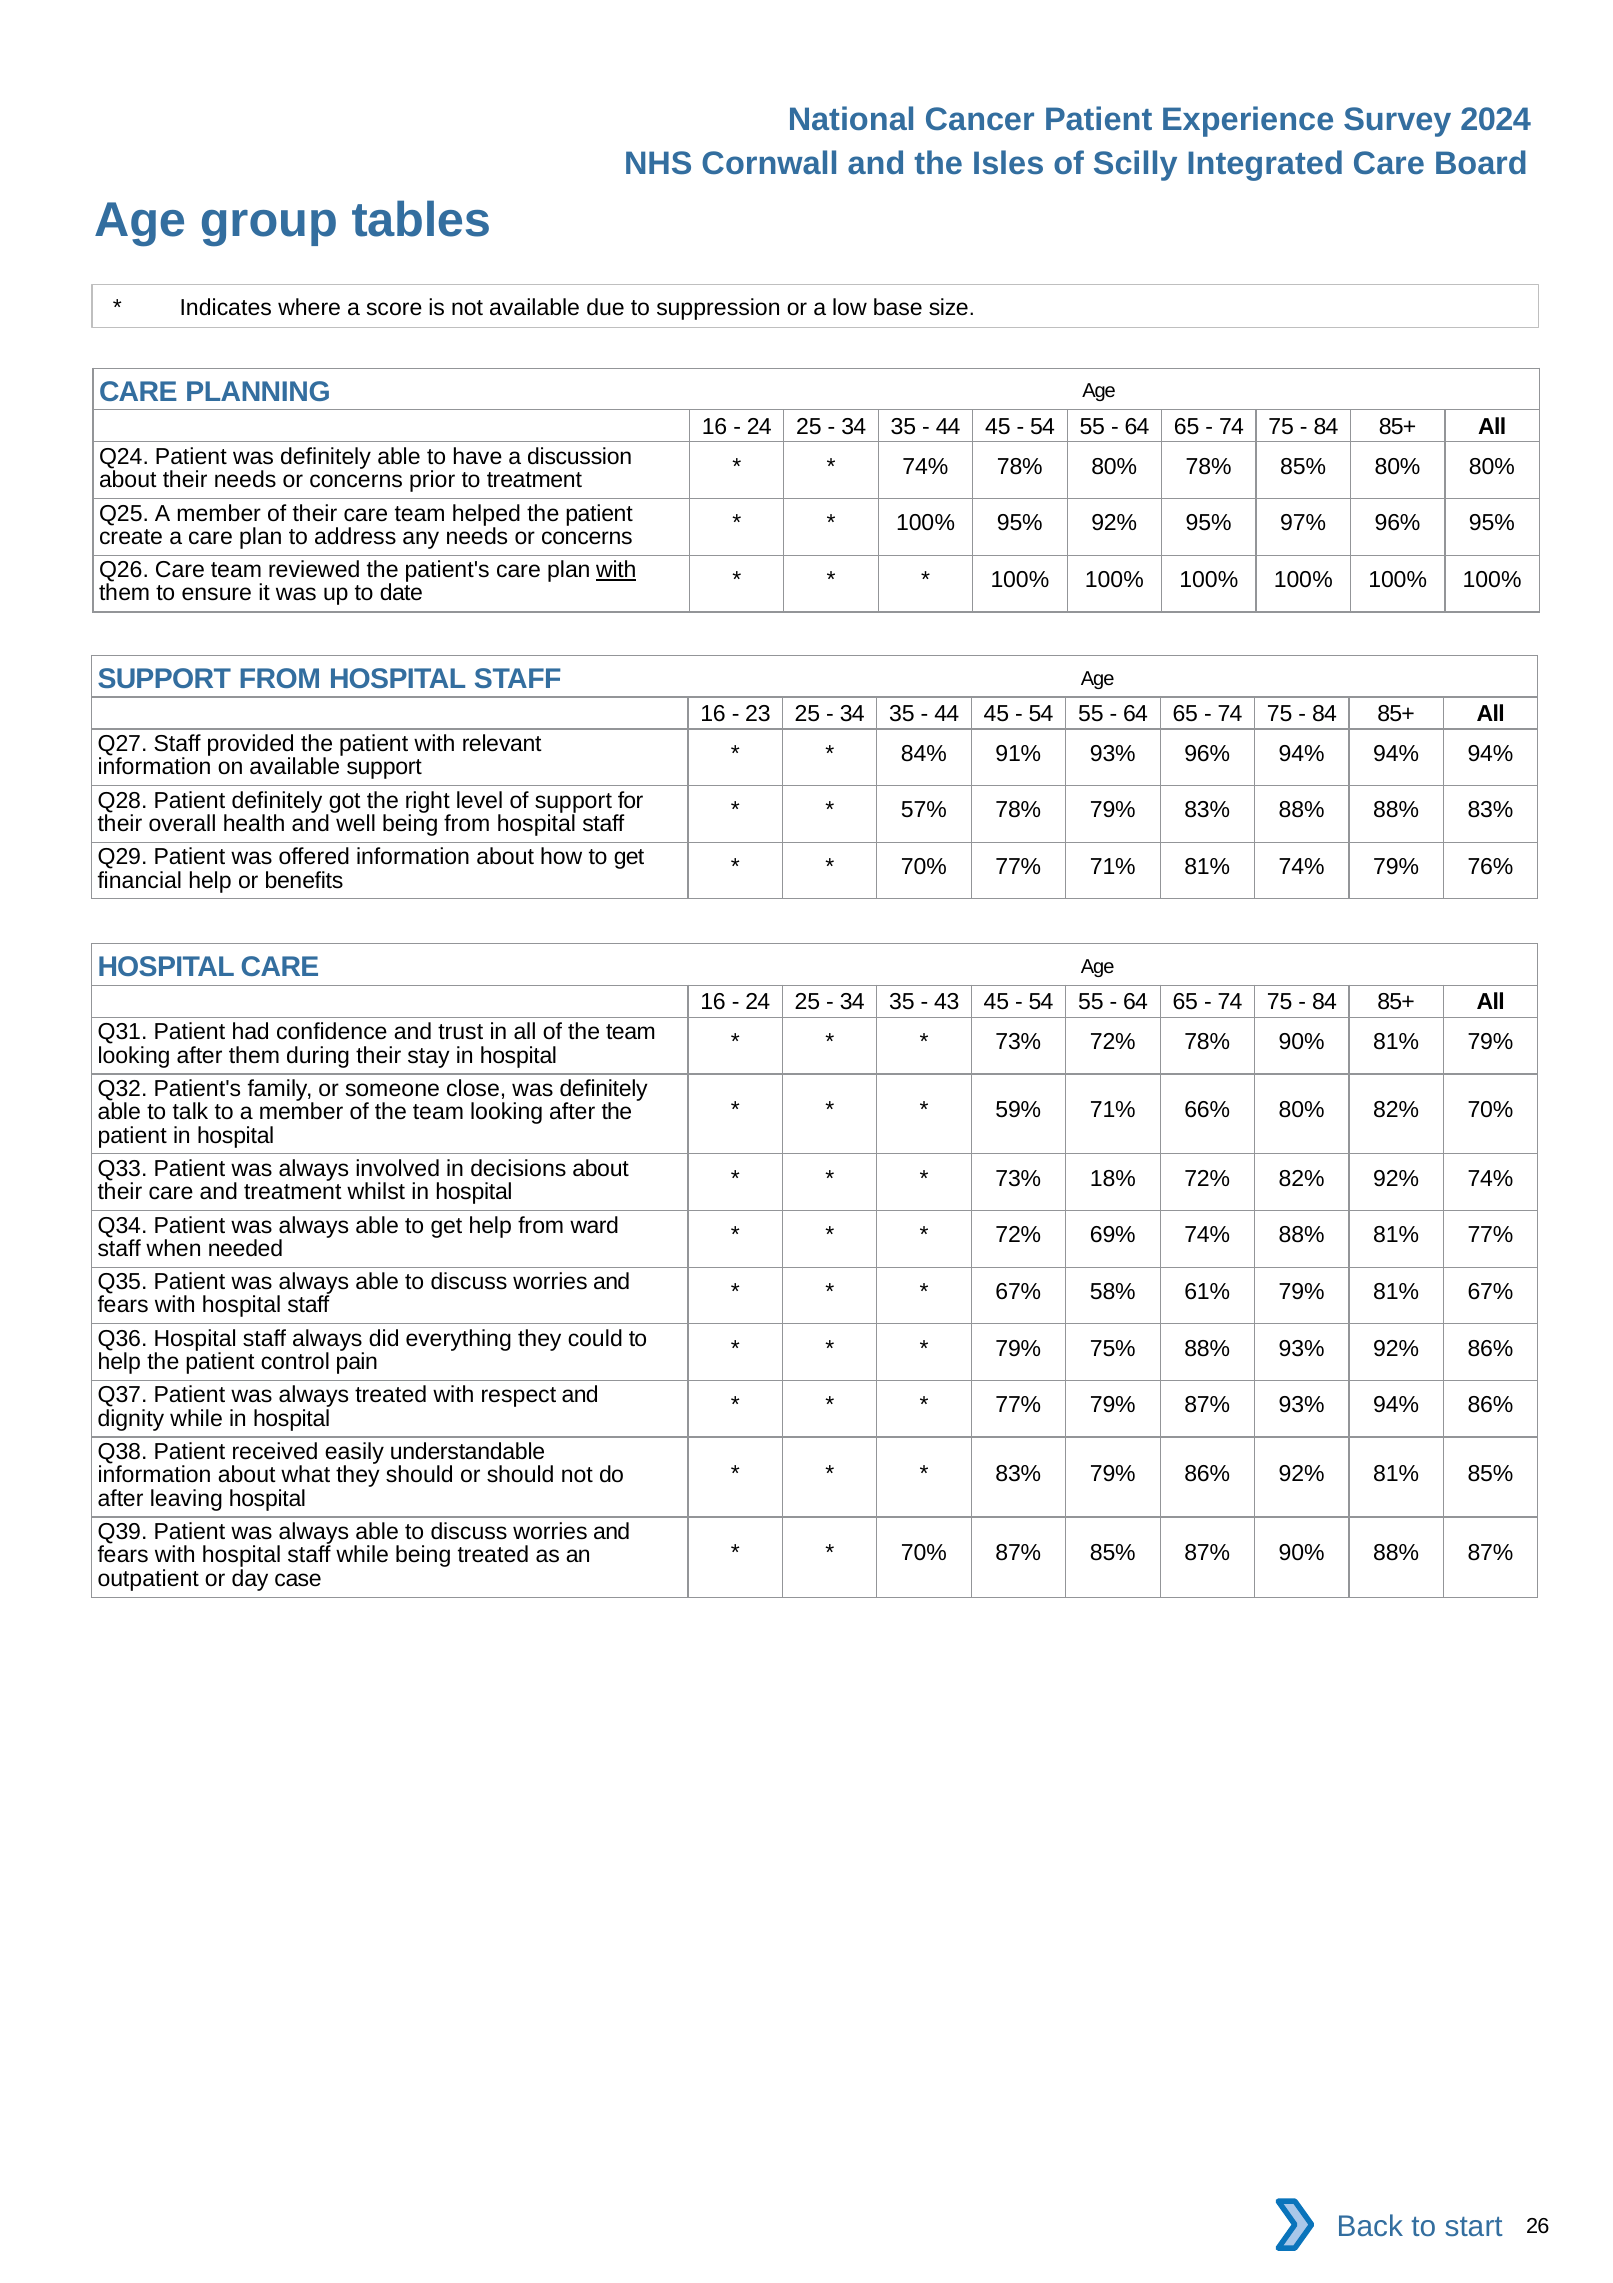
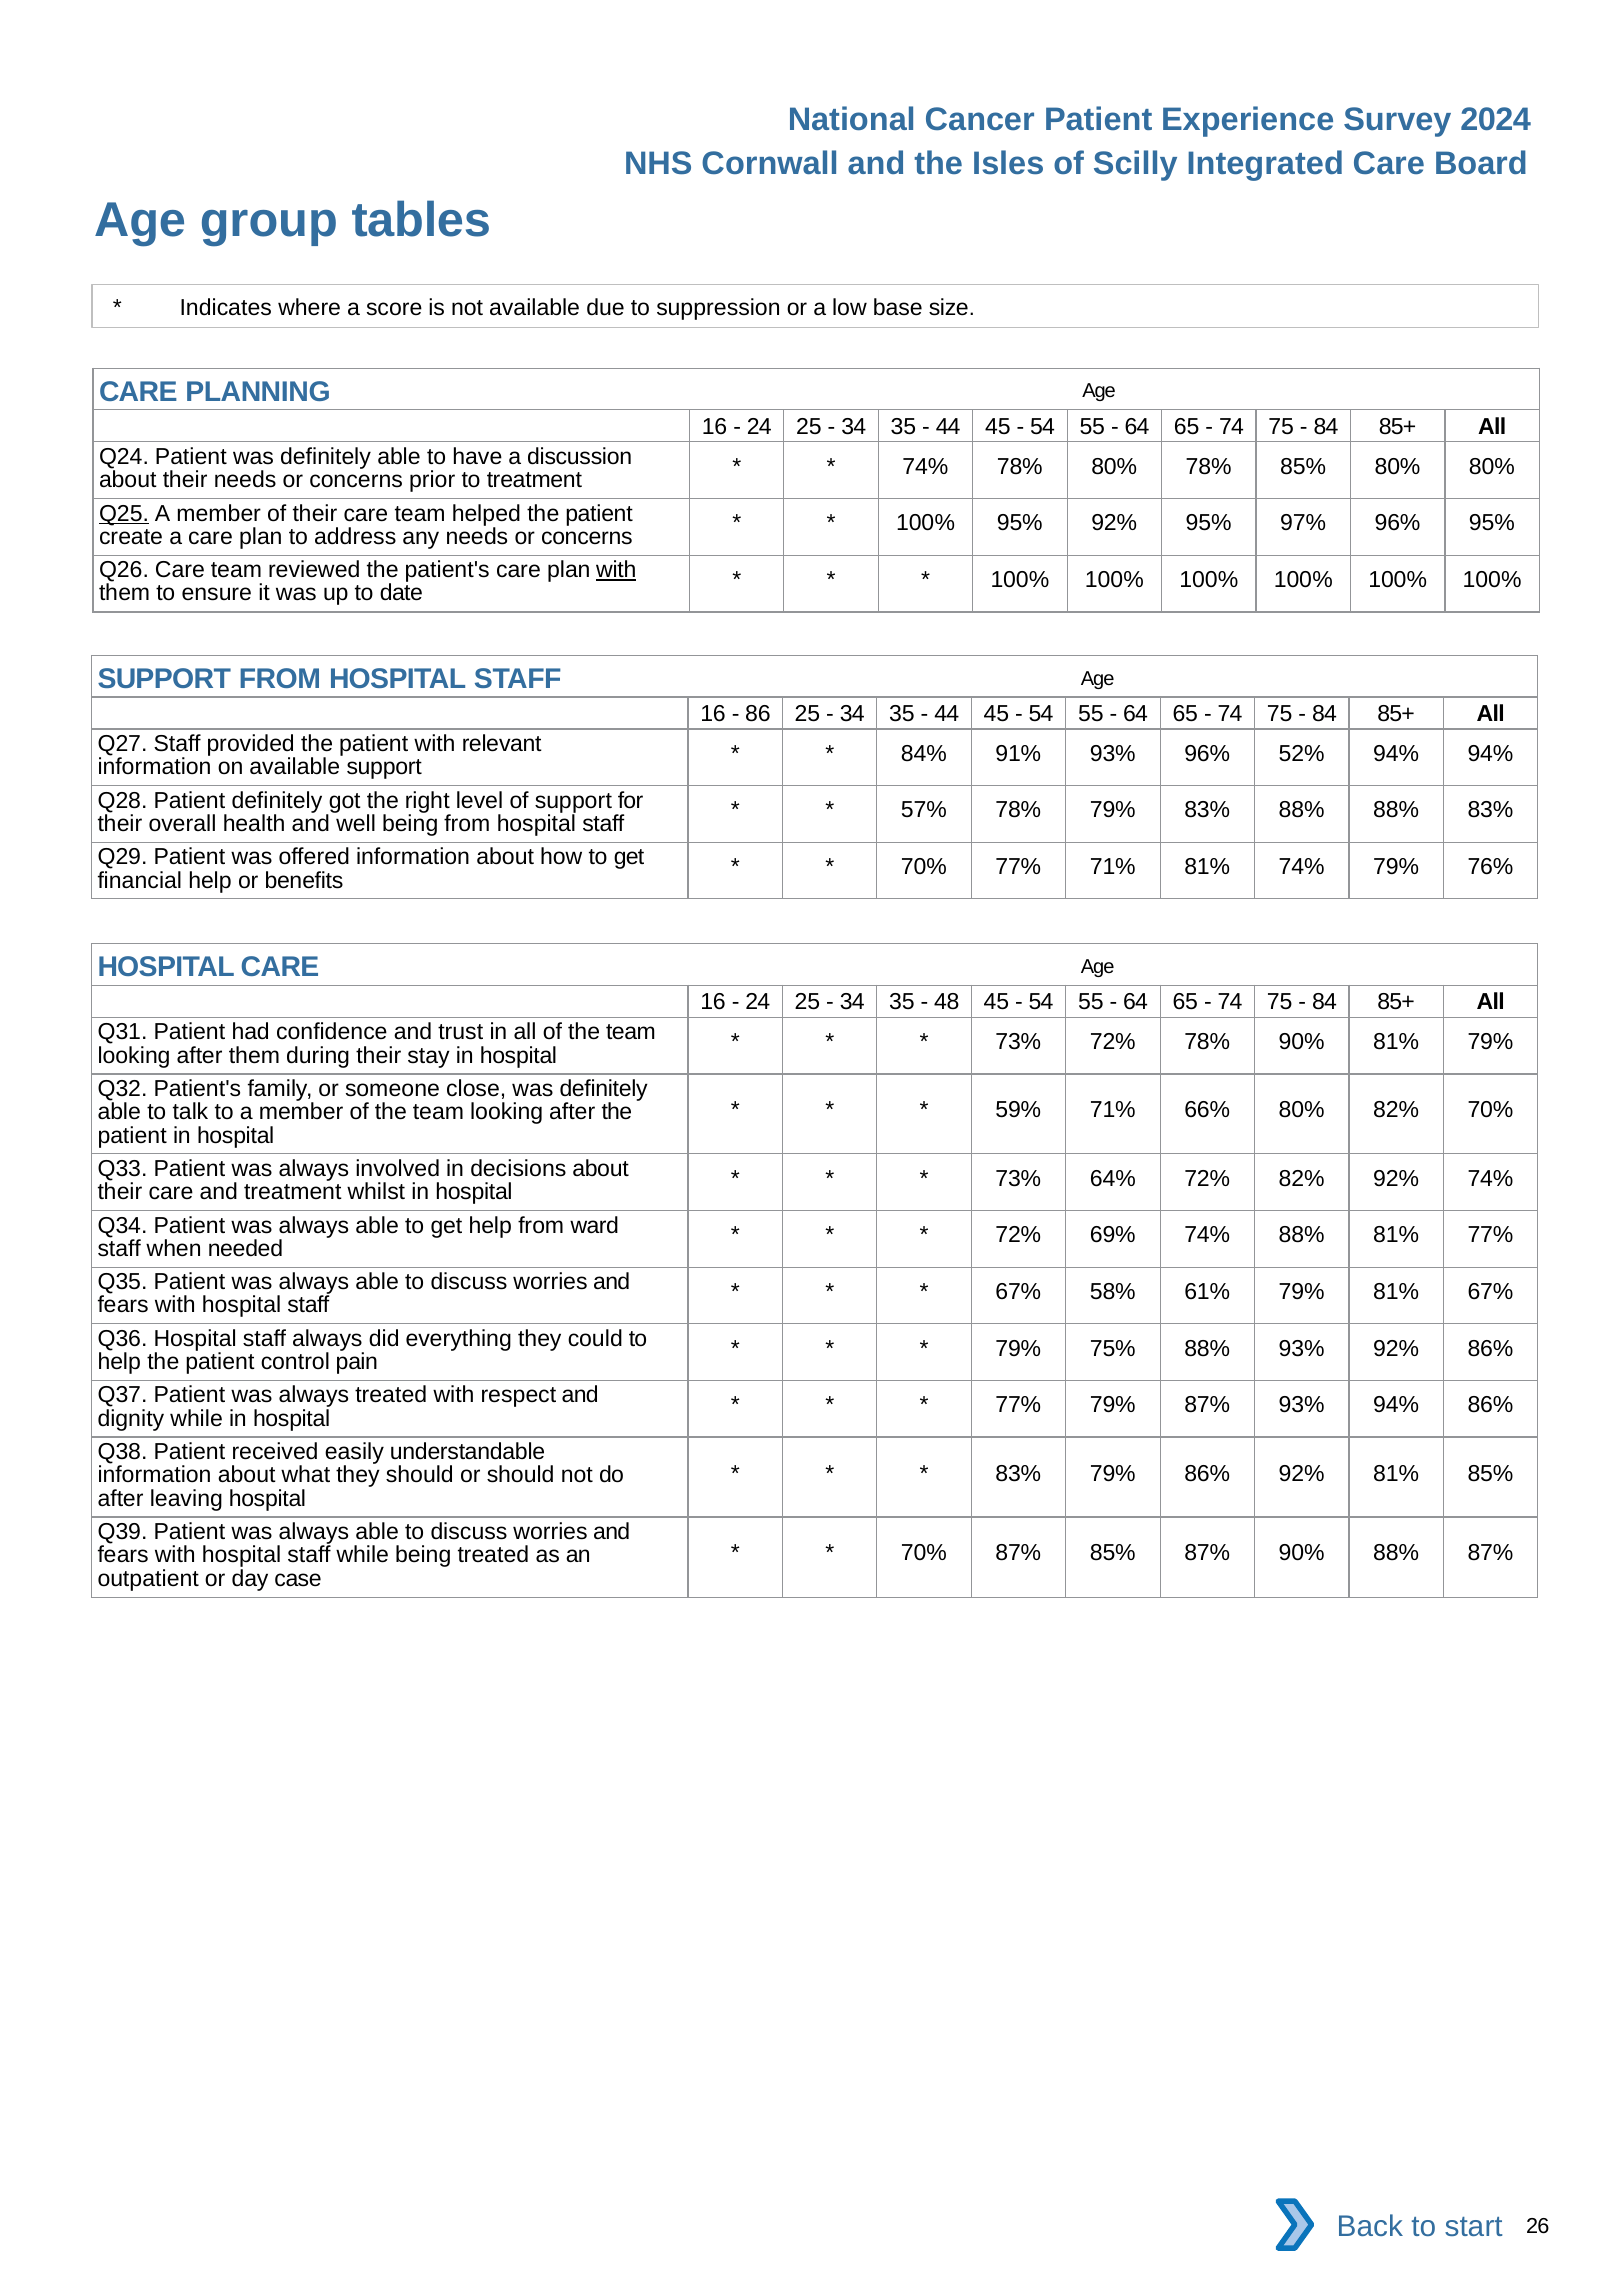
Q25 underline: none -> present (124, 513)
23: 23 -> 86 (758, 714)
96% 94%: 94% -> 52% (1302, 753)
43: 43 -> 48 (947, 1002)
18%: 18% -> 64% (1113, 1178)
